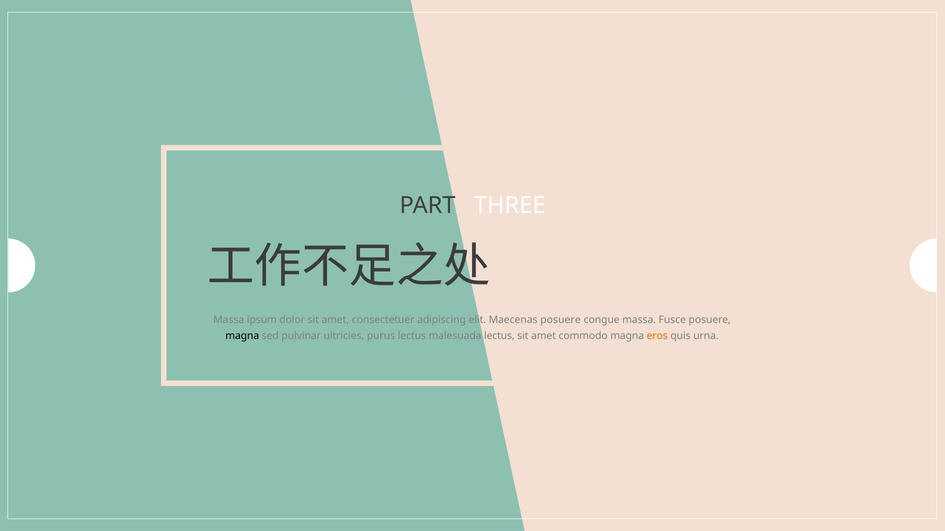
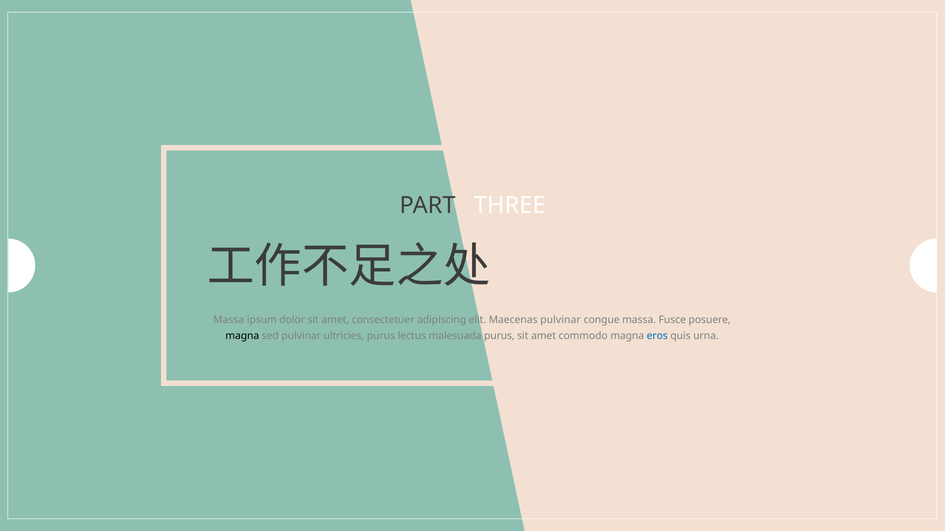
Maecenas posuere: posuere -> pulvinar (561, 320)
malesuada lectus: lectus -> purus (499, 336)
eros colour: orange -> blue (657, 336)
